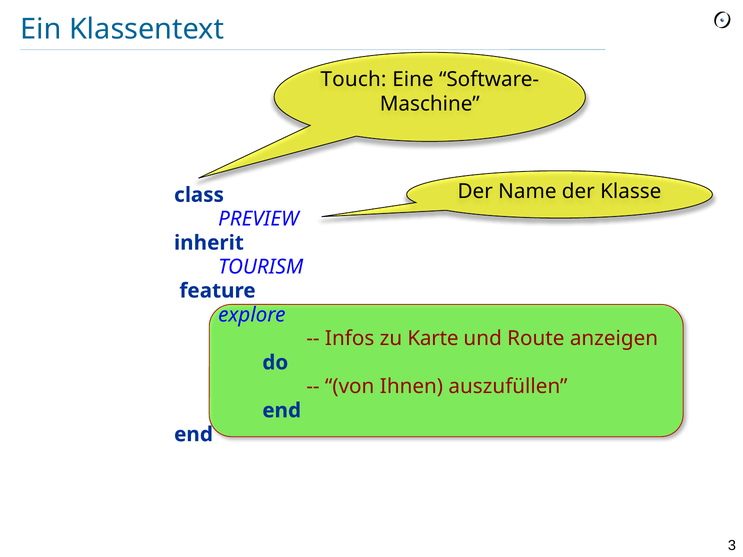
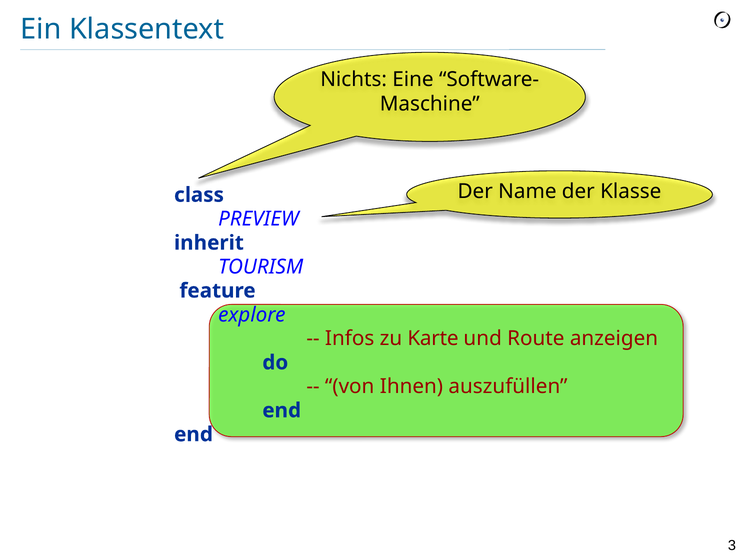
Touch: Touch -> Nichts (354, 79)
